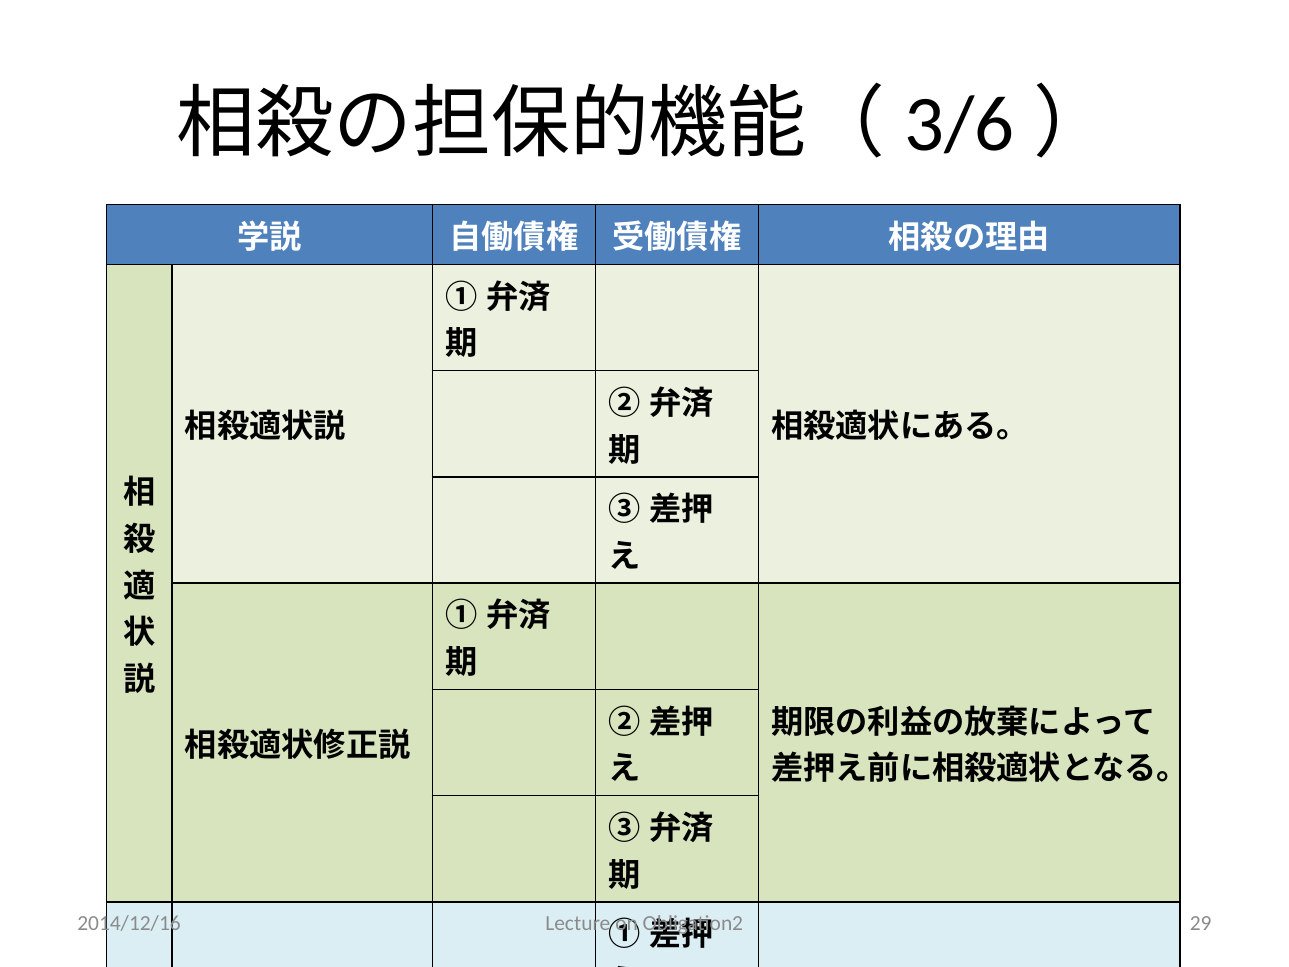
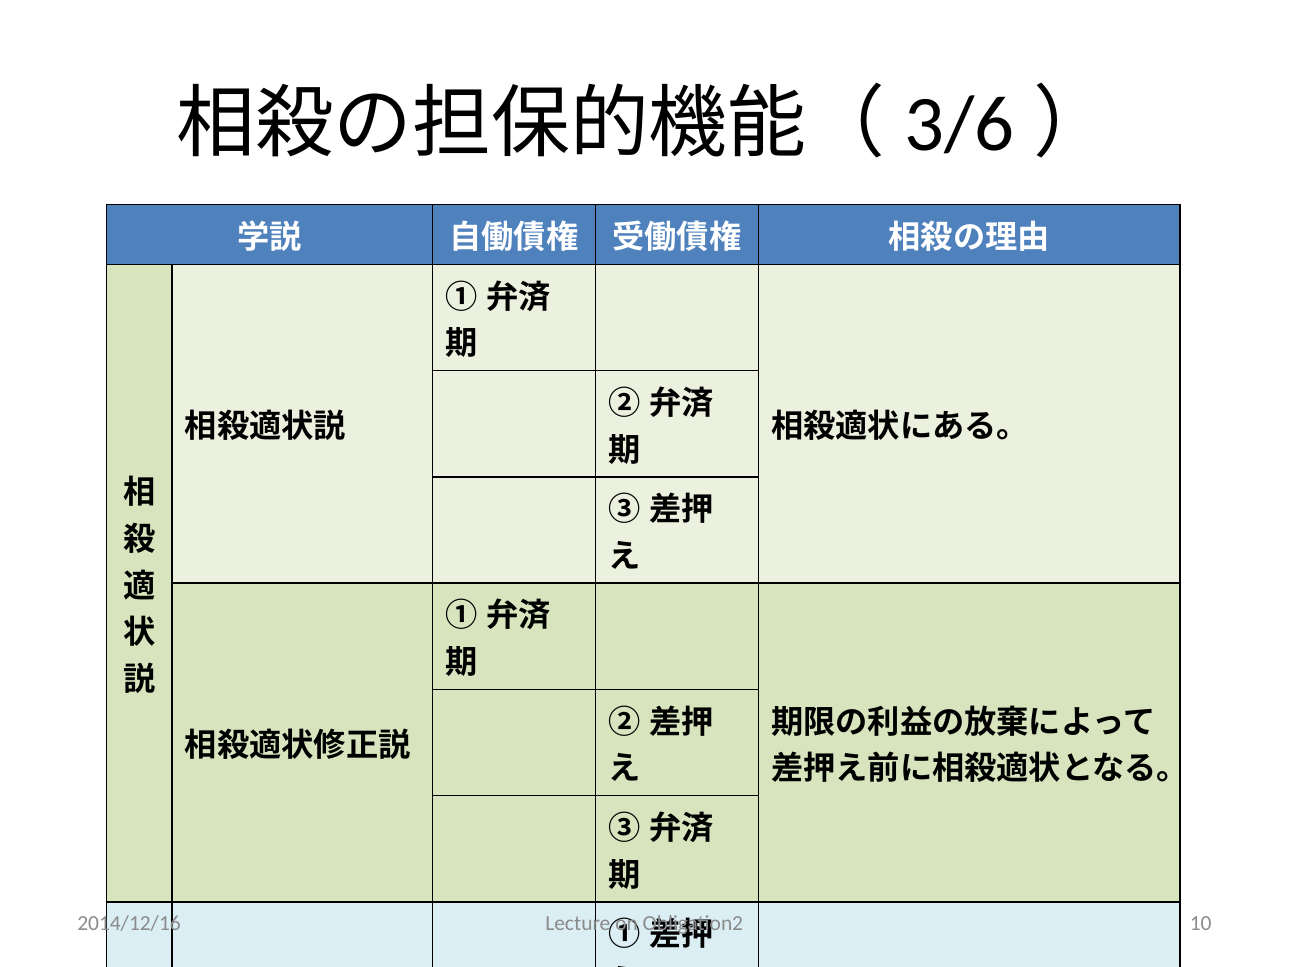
29: 29 -> 10 (1201, 923)
